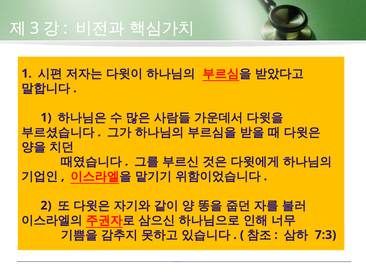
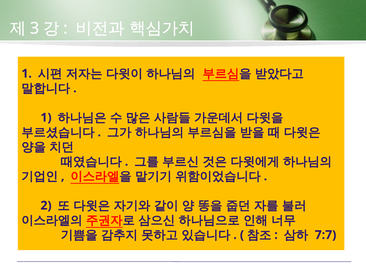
7:3: 7:3 -> 7:7 (326, 234)
